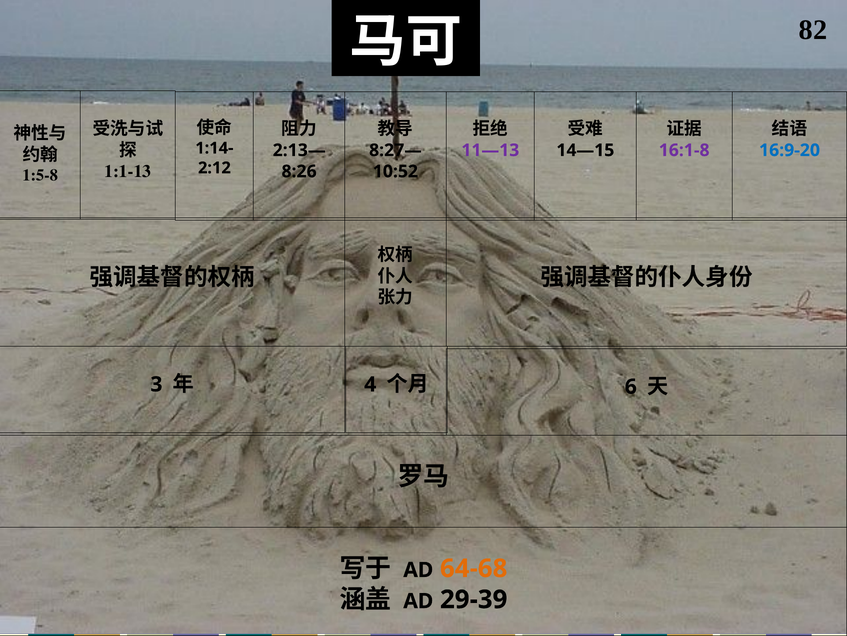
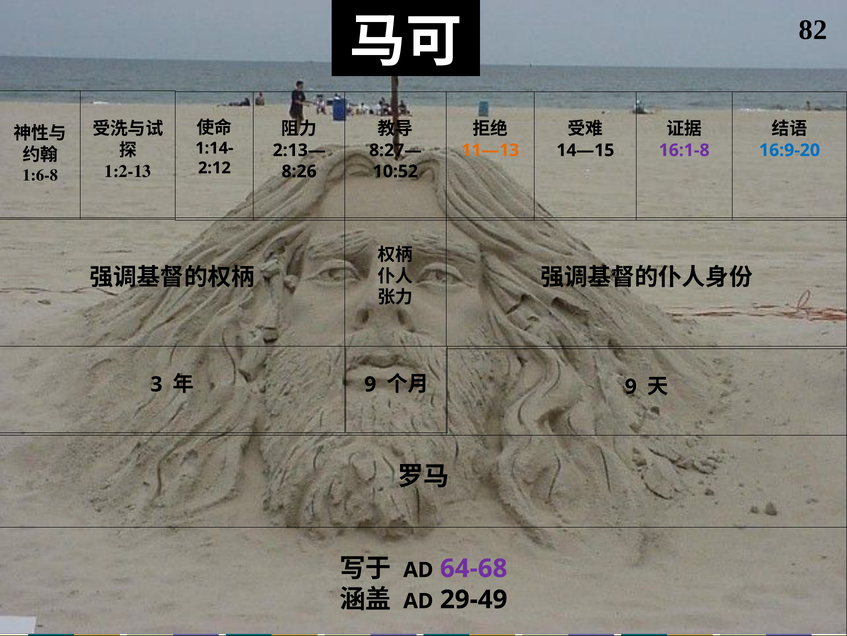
11—13 colour: purple -> orange (490, 150)
1:1-13: 1:1-13 -> 1:2-13 (128, 171)
1:5-8: 1:5-8 -> 1:6-8 (40, 175)
4: 4 -> 9 (370, 384)
6: 6 -> 9 (631, 386)
64-68 colour: orange -> purple (474, 568)
29-39: 29-39 -> 29-49 (474, 599)
